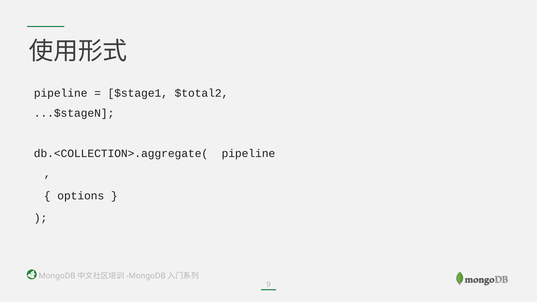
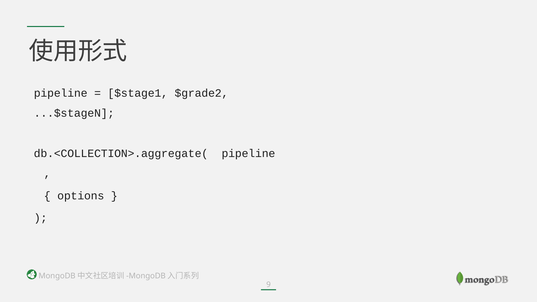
$total2: $total2 -> $grade2 (201, 93)
